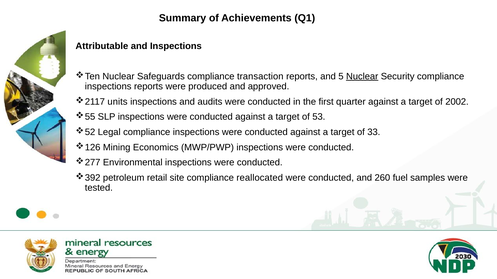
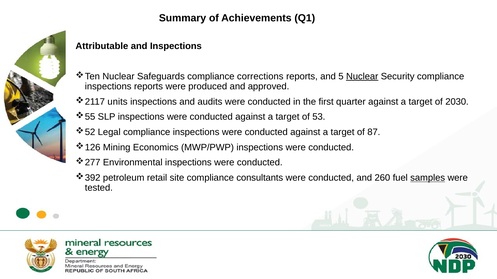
transaction: transaction -> corrections (260, 77)
2002: 2002 -> 2030 (457, 102)
33: 33 -> 87 (374, 132)
reallocated: reallocated -> consultants (260, 178)
samples underline: none -> present (428, 178)
